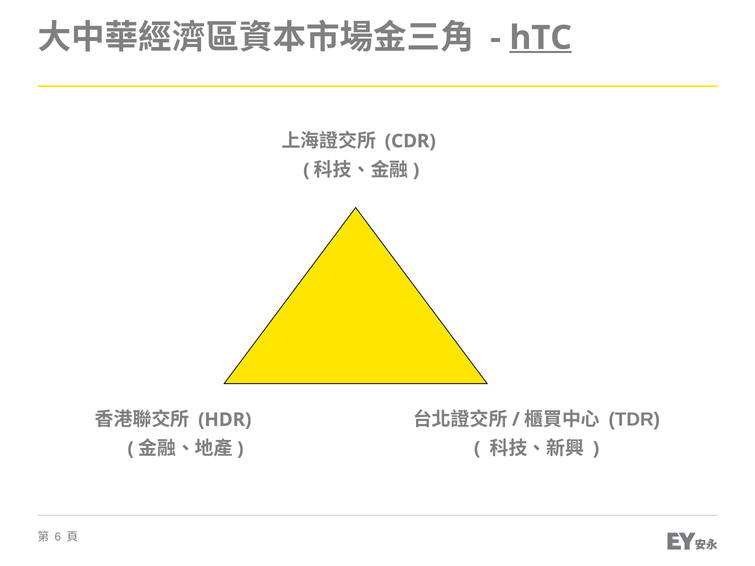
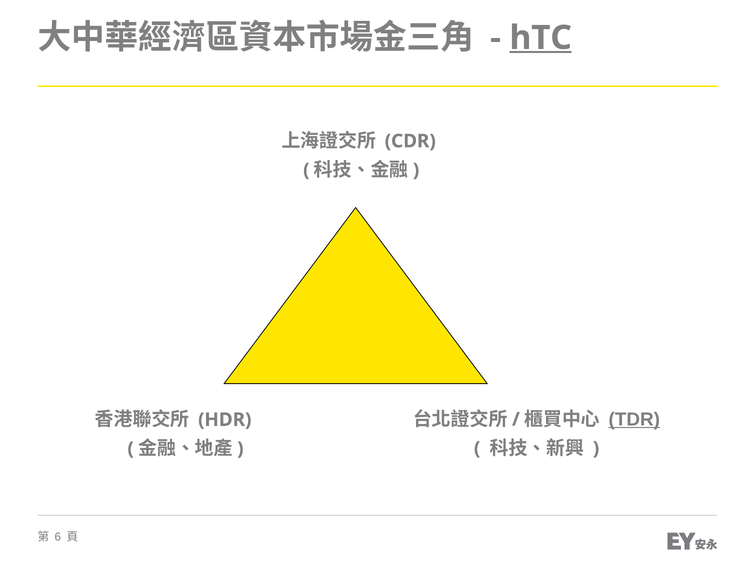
TDR underline: none -> present (634, 420)
